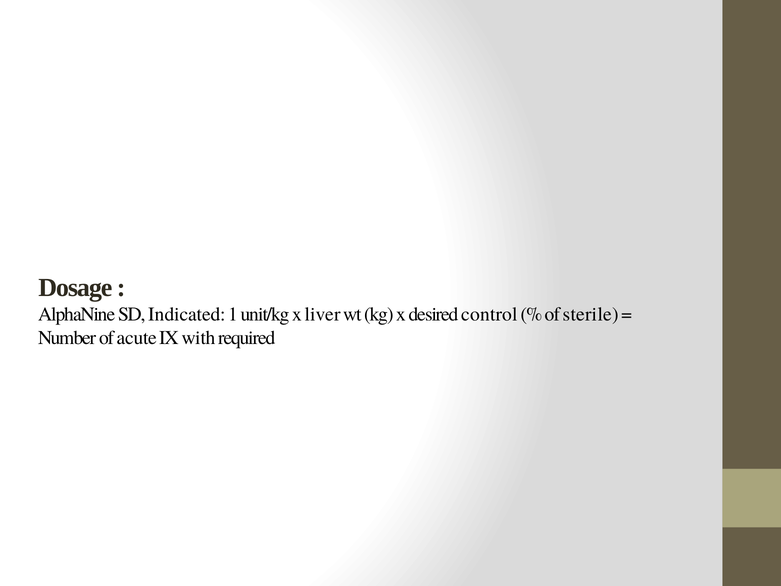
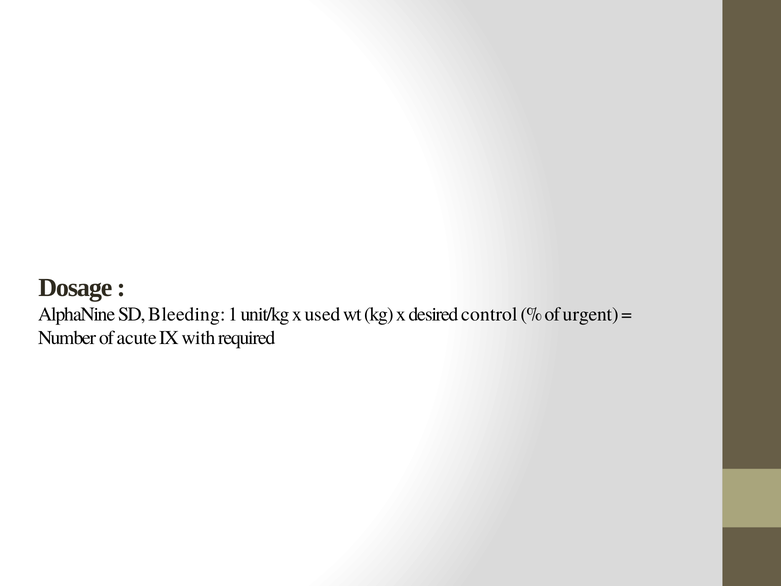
Indicated: Indicated -> Bleeding (187, 314)
liver: liver -> used (323, 314)
sterile: sterile -> urgent (591, 314)
